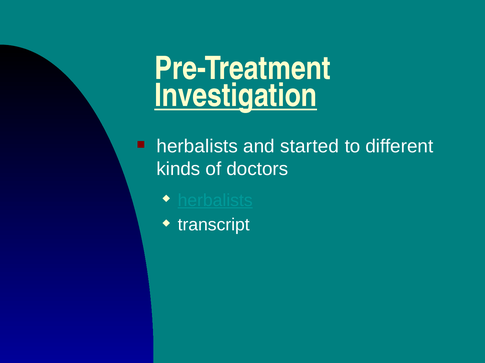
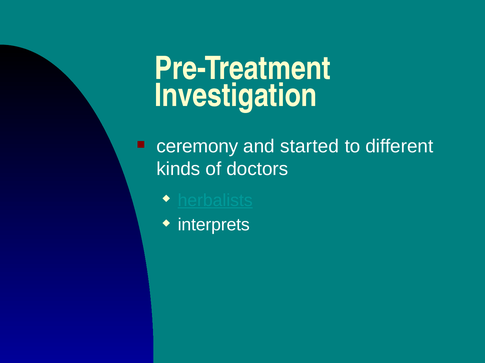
Investigation underline: present -> none (236, 96)
herbalists: herbalists -> ceremony (197, 147)
transcript: transcript -> interprets (214, 225)
